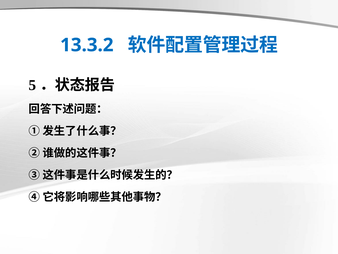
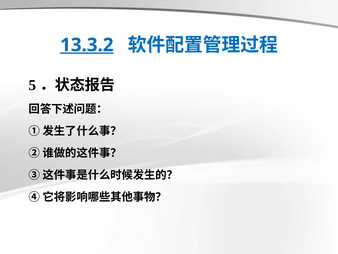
13.3.2 underline: none -> present (87, 45)
